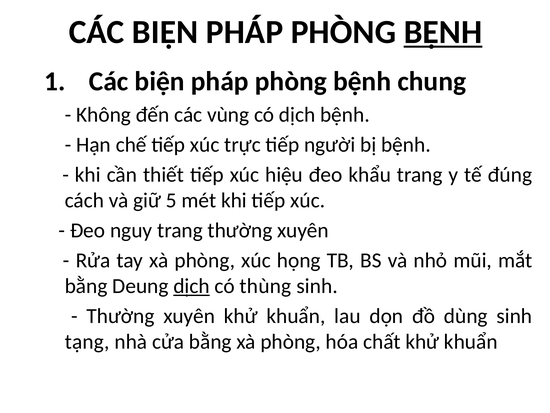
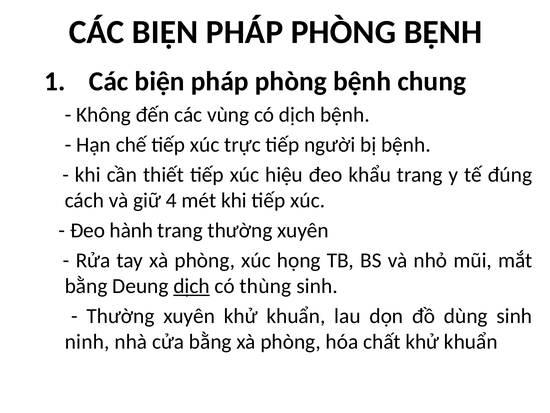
BỆNH underline: present -> none (443, 32)
5: 5 -> 4 (171, 200)
nguy: nguy -> hành (131, 230)
tạng: tạng -> ninh (87, 341)
